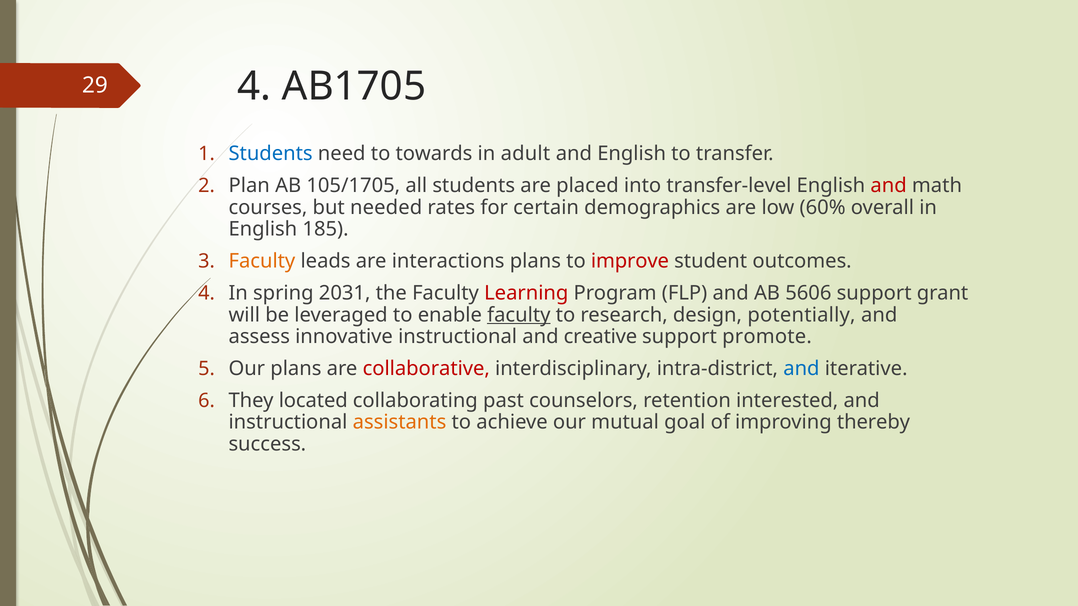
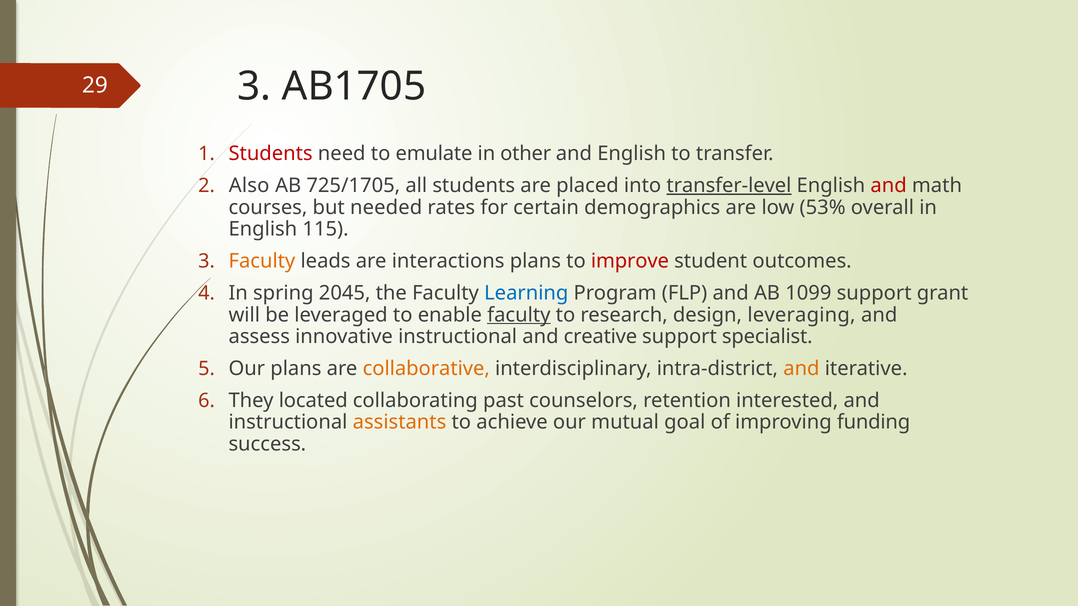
29 4: 4 -> 3 (254, 86)
Students colour: blue -> red (271, 154)
towards: towards -> emulate (434, 154)
adult: adult -> other (526, 154)
Plan: Plan -> Also (249, 186)
105/1705: 105/1705 -> 725/1705 (353, 186)
transfer-level underline: none -> present (729, 186)
60%: 60% -> 53% (823, 208)
185: 185 -> 115 (326, 229)
2031: 2031 -> 2045 (345, 293)
Learning colour: red -> blue (526, 293)
5606: 5606 -> 1099 (808, 293)
potentially: potentially -> leveraging (801, 315)
promote: promote -> specialist (767, 337)
collaborative colour: red -> orange (426, 369)
and colour: blue -> orange (801, 369)
thereby: thereby -> funding (874, 423)
